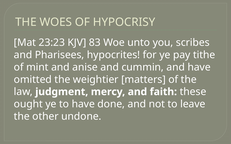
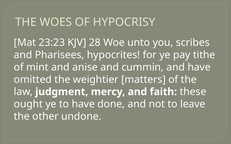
83: 83 -> 28 (95, 43)
